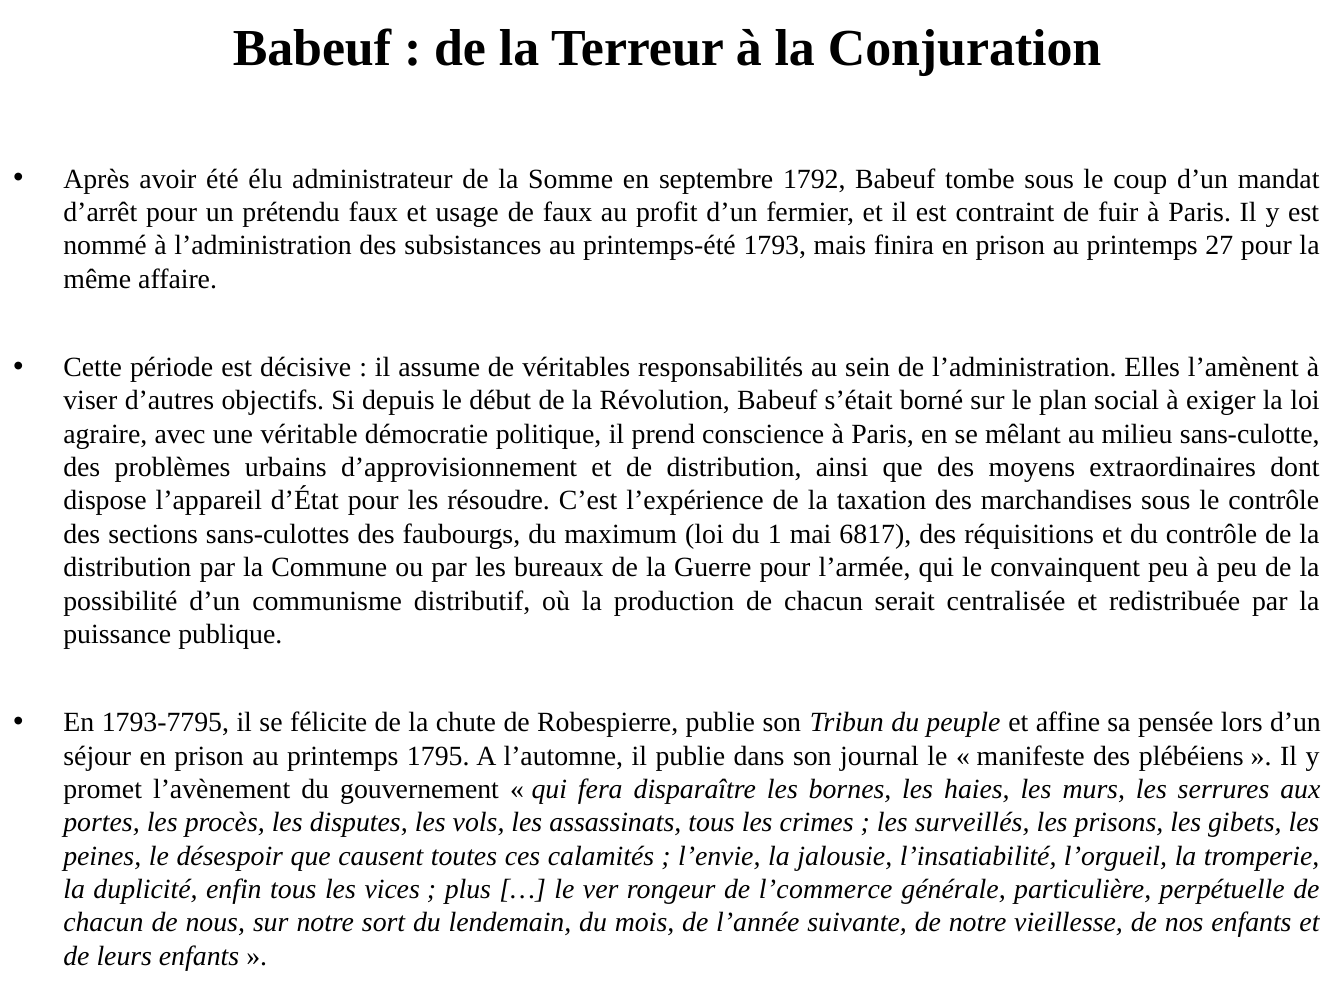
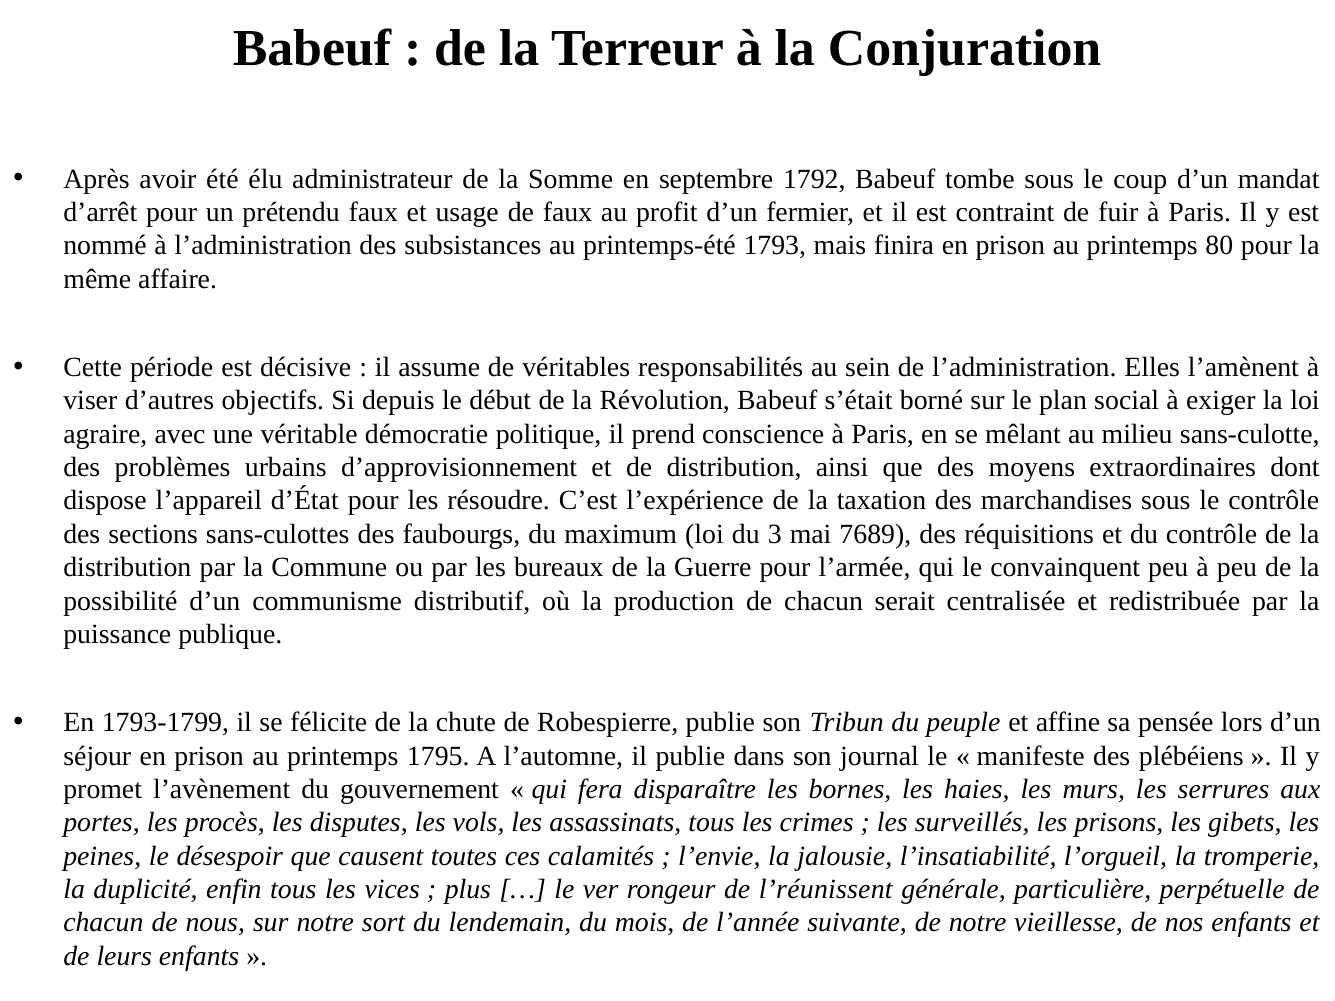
27: 27 -> 80 (1219, 246)
1: 1 -> 3 (775, 534)
6817: 6817 -> 7689 (875, 534)
1793-7795: 1793-7795 -> 1793-1799 (165, 723)
l’commerce: l’commerce -> l’réunissent (826, 890)
